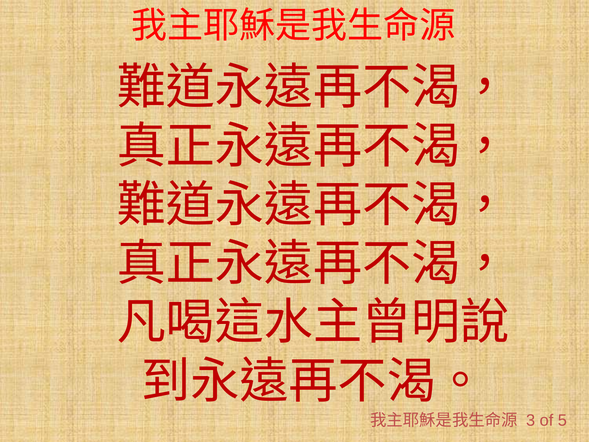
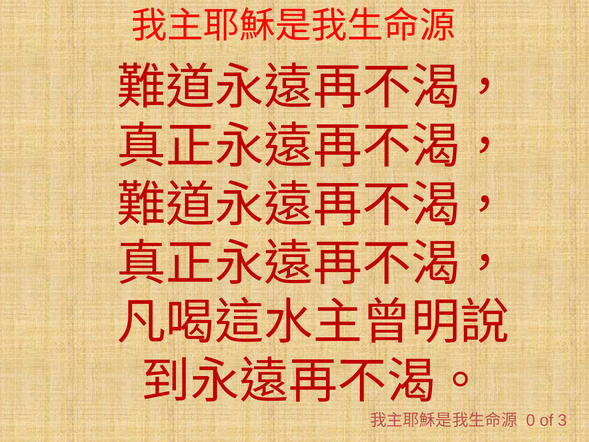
3: 3 -> 0 (531, 420)
5: 5 -> 3 (562, 420)
